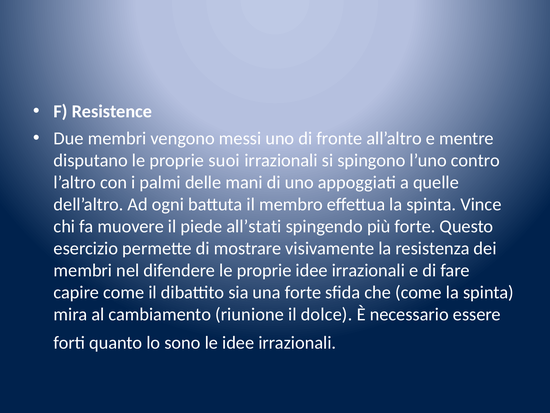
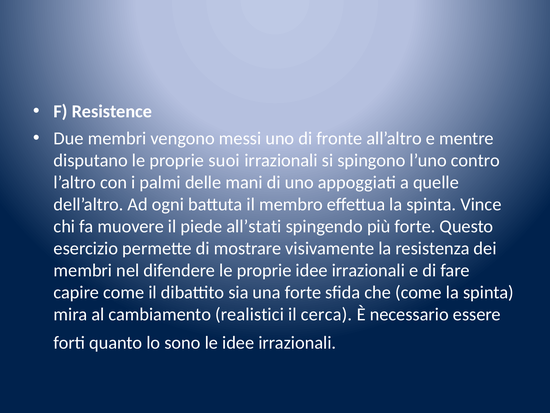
riunione: riunione -> realistici (250, 314)
dolce: dolce -> cerca (327, 314)
